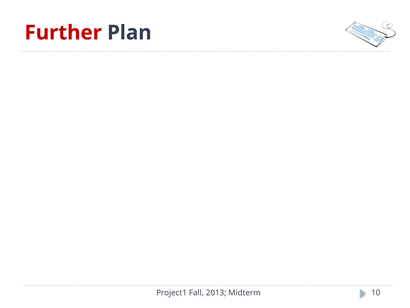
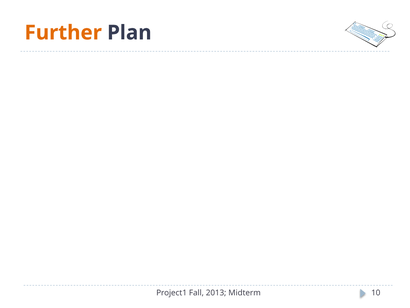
Further colour: red -> orange (63, 33)
